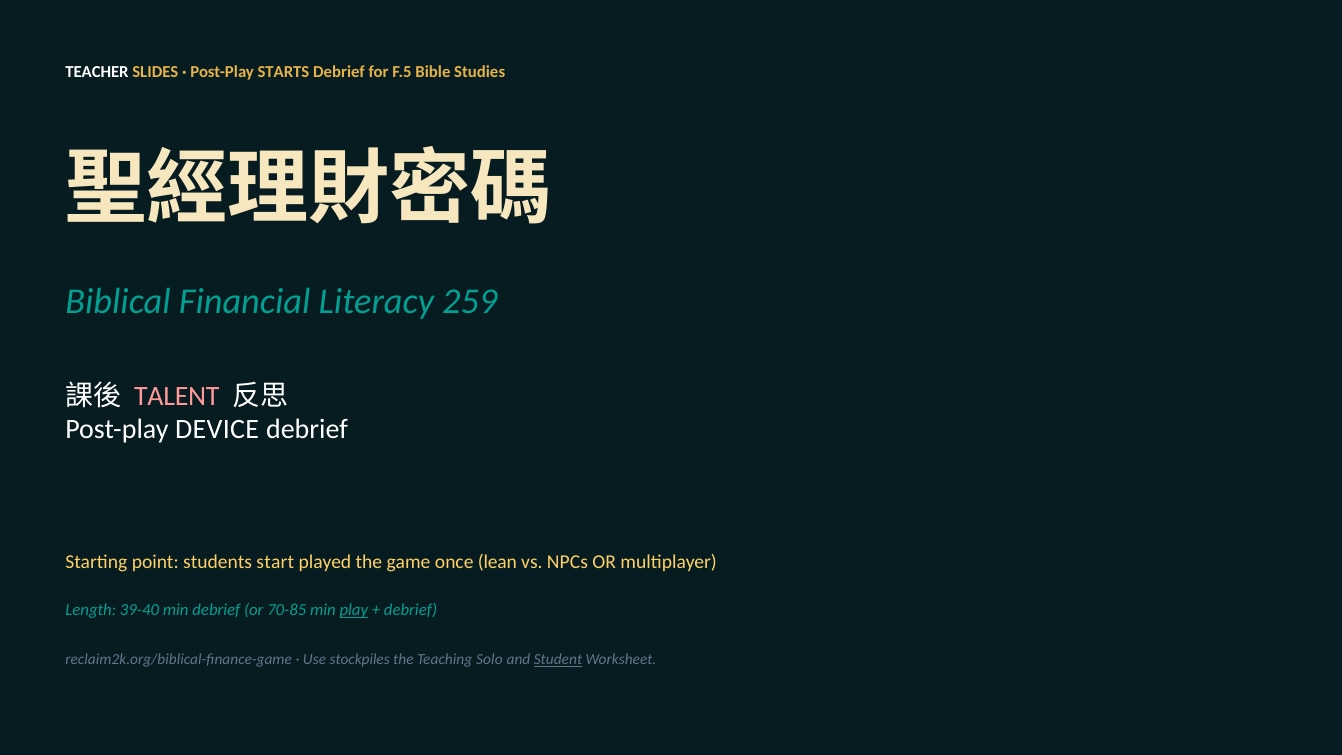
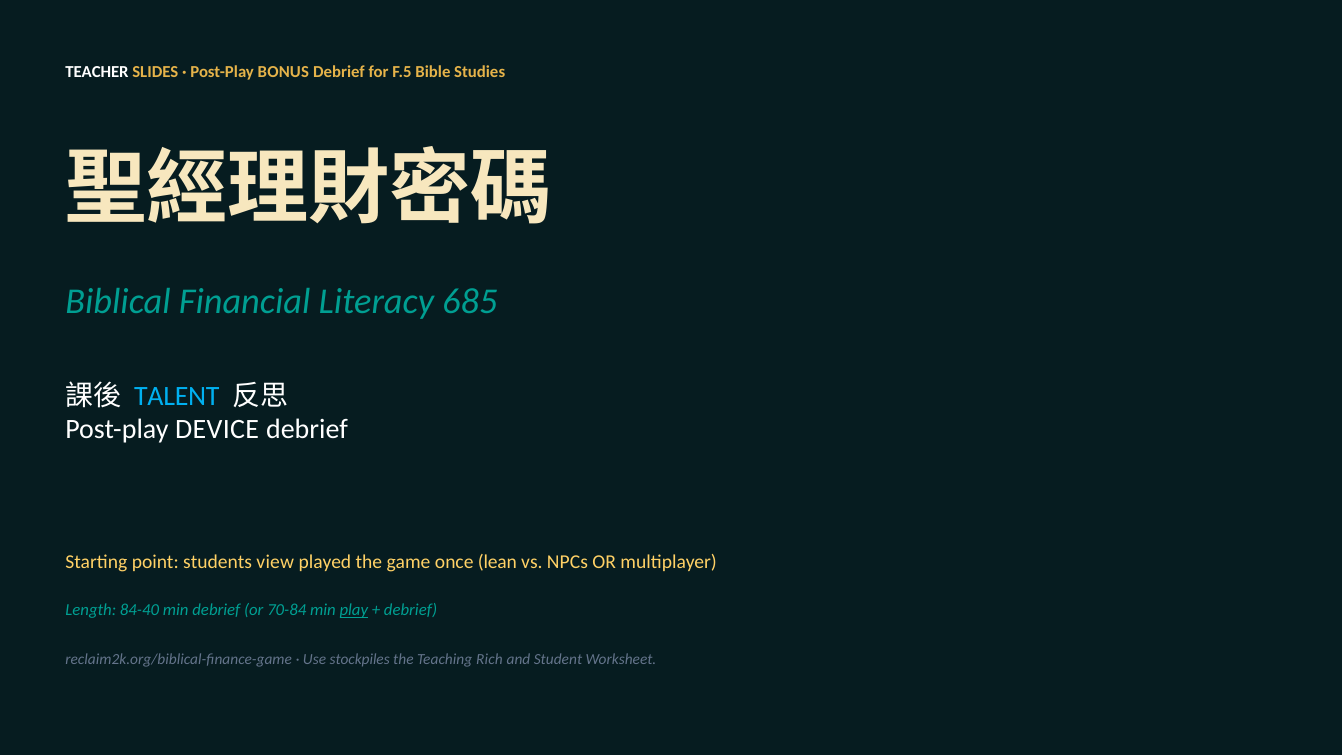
STARTS: STARTS -> BONUS (283, 72)
259: 259 -> 685 (470, 301)
TALENT colour: pink -> light blue (177, 396)
start: start -> view (275, 562)
39-40: 39-40 -> 84-40 (140, 610)
70-85: 70-85 -> 70-84 (287, 610)
Solo: Solo -> Rich (489, 659)
Student underline: present -> none (558, 659)
